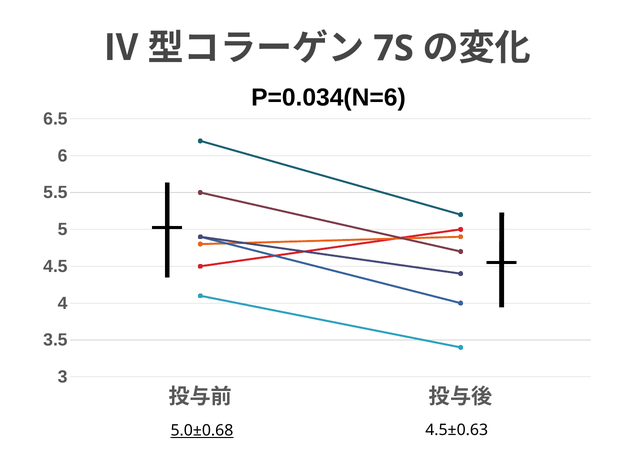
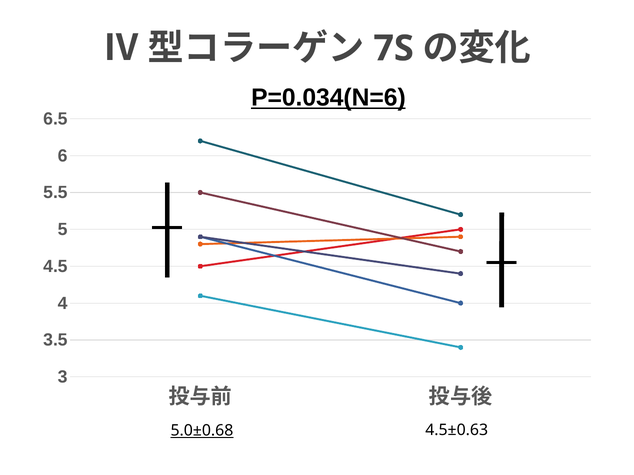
P=0.034(N=6 underline: none -> present (328, 98)
